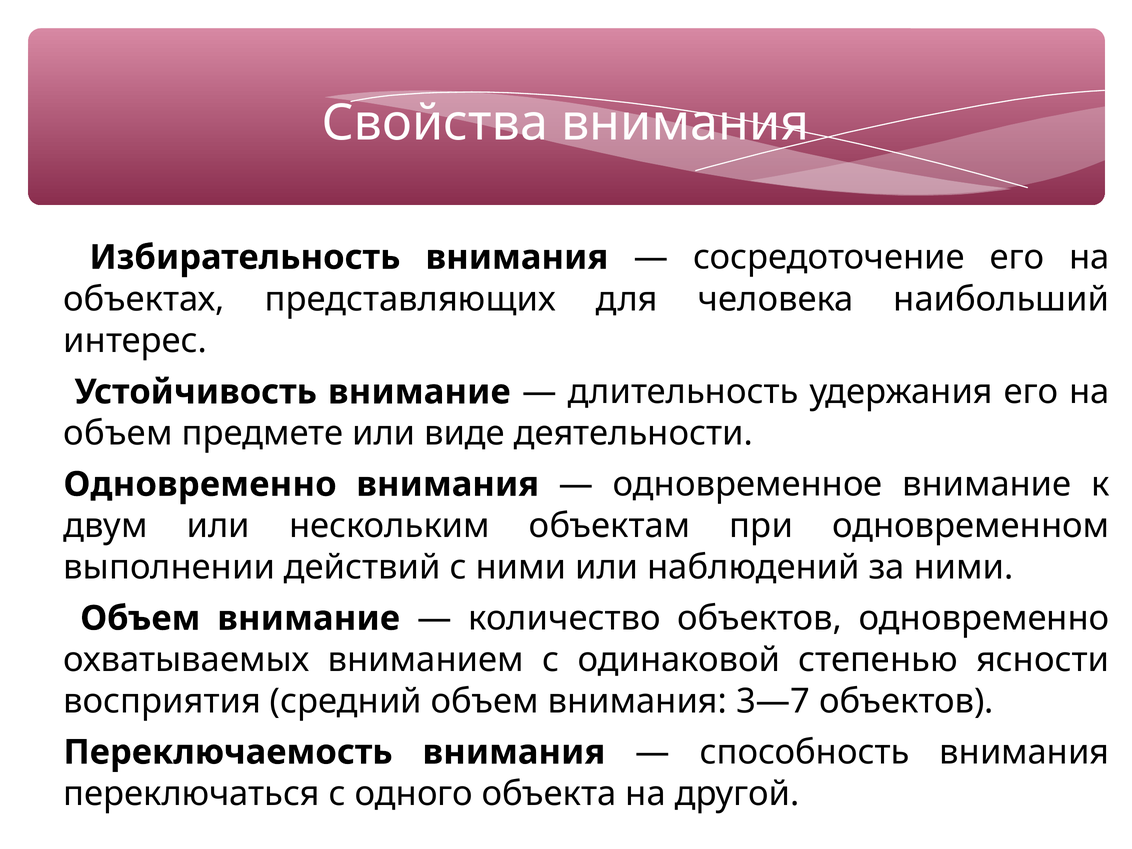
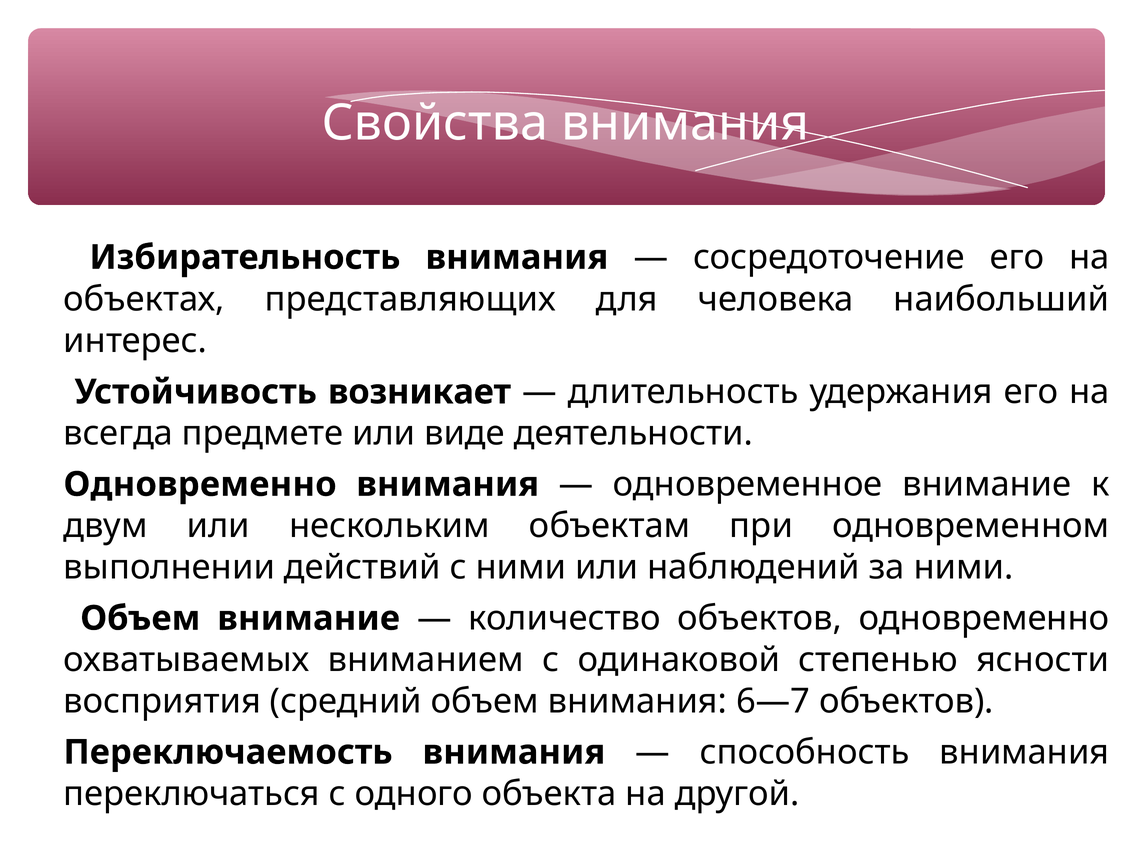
Устойчивость внимание: внимание -> возникает (419, 392)
объем: объем -> всегда (118, 433)
3—7: 3—7 -> 6—7 (773, 701)
